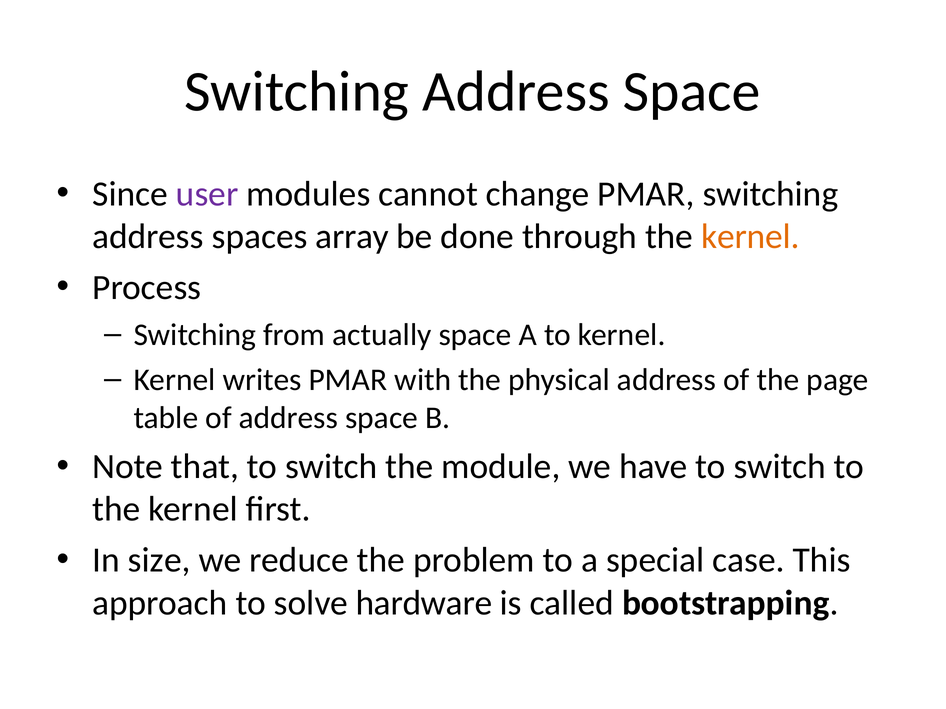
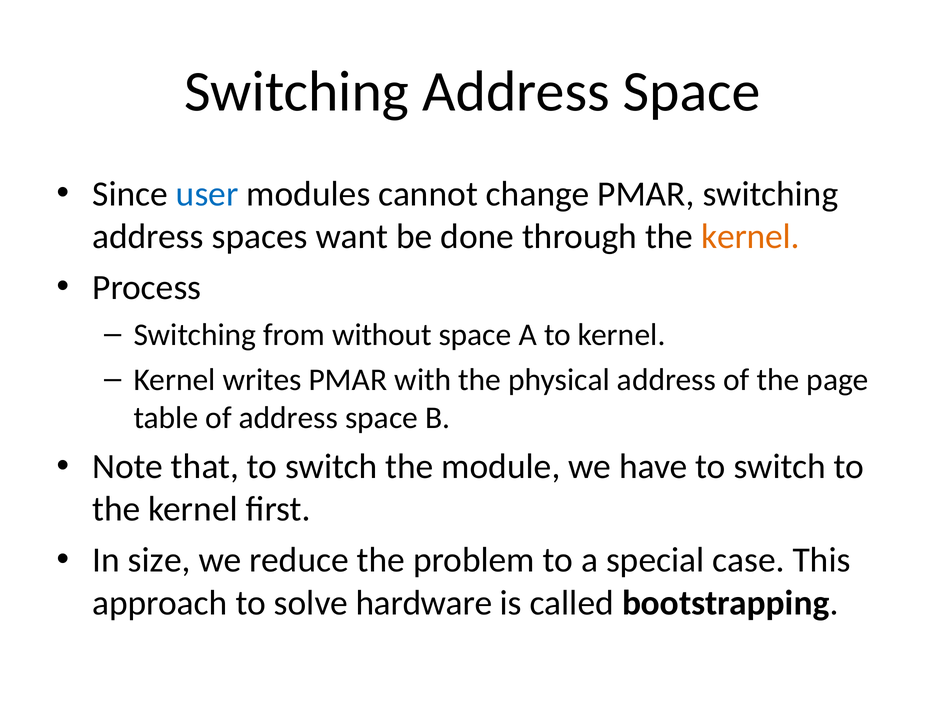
user colour: purple -> blue (207, 194)
array: array -> want (352, 237)
actually: actually -> without (382, 335)
